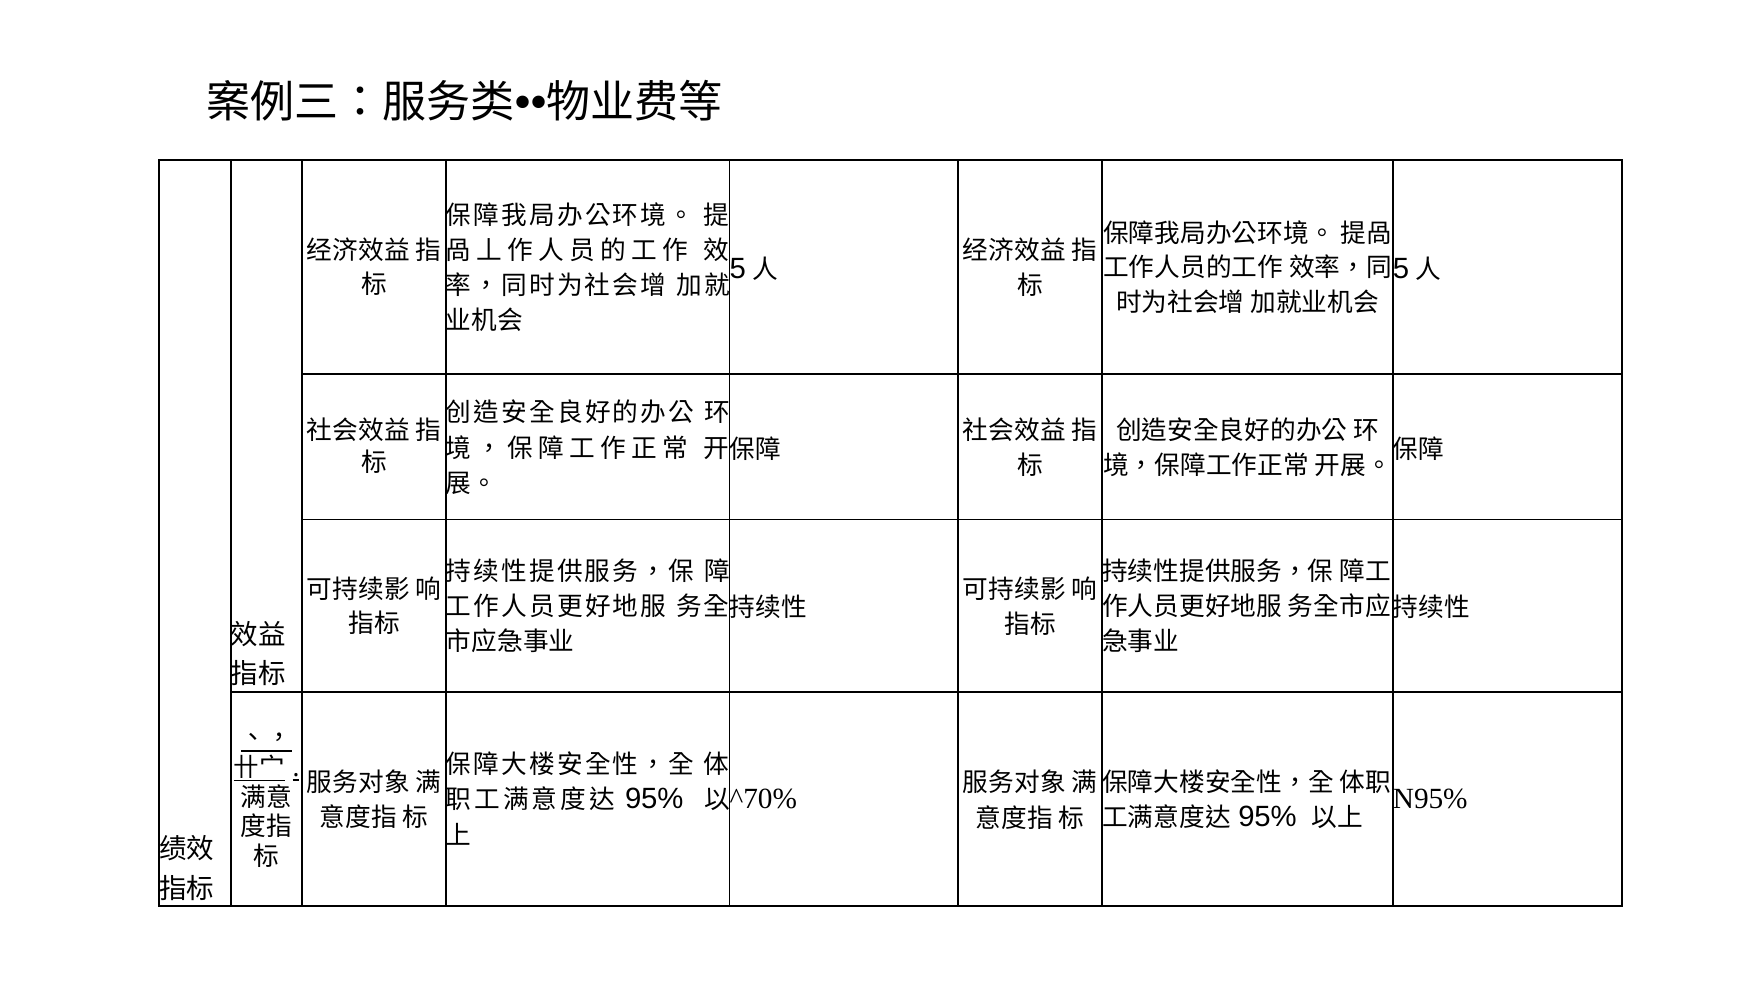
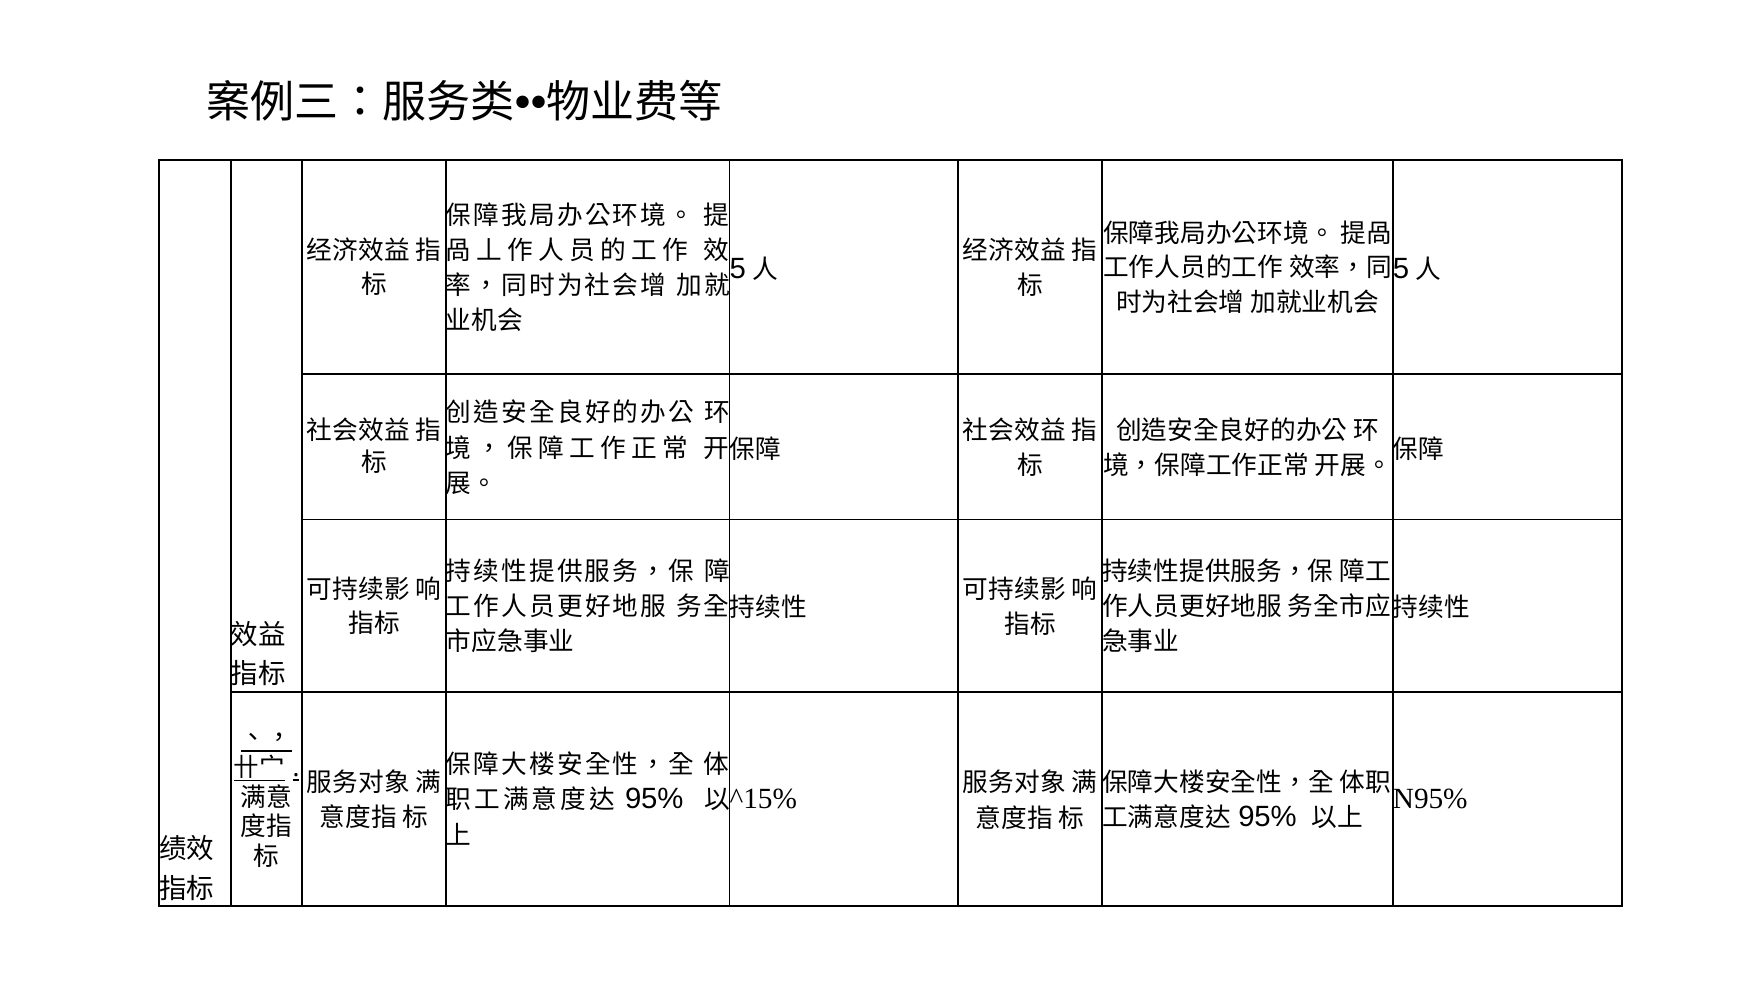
^70%: ^70% -> ^15% (763, 799)
